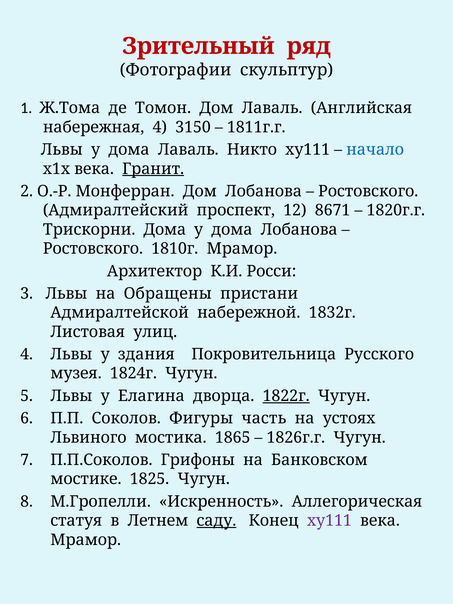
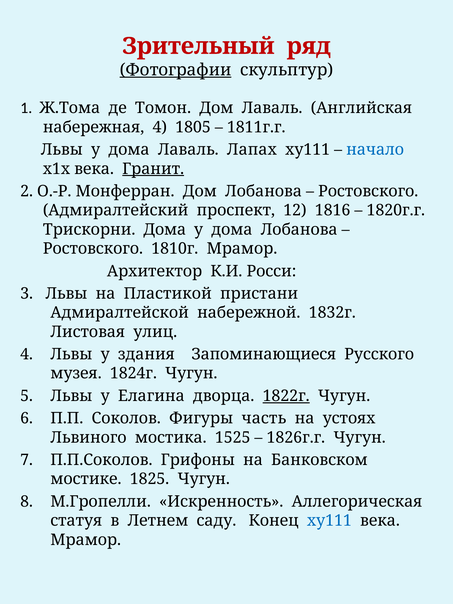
Фотографии underline: none -> present (176, 70)
3150: 3150 -> 1805 (193, 127)
Никто: Никто -> Лапах (252, 150)
8671: 8671 -> 1816 (333, 210)
Обращены: Обращены -> Пластикой (168, 294)
Покровительница: Покровительница -> Запоминающиеся (264, 354)
1865: 1865 -> 1525 (233, 437)
саду underline: present -> none (216, 521)
ху111 colour: purple -> blue (329, 521)
